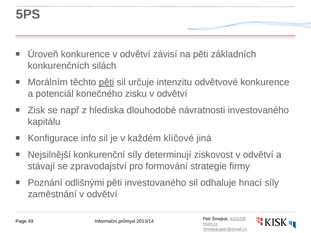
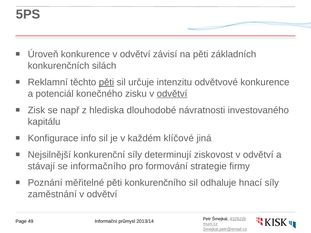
Morálním: Morálním -> Reklamní (48, 82)
odvětví underline: none -> present (172, 94)
zpravodajství: zpravodajství -> informačního (98, 166)
odlišnými: odlišnými -> měřitelné (85, 183)
pěti investovaného: investovaného -> konkurenčního (155, 183)
